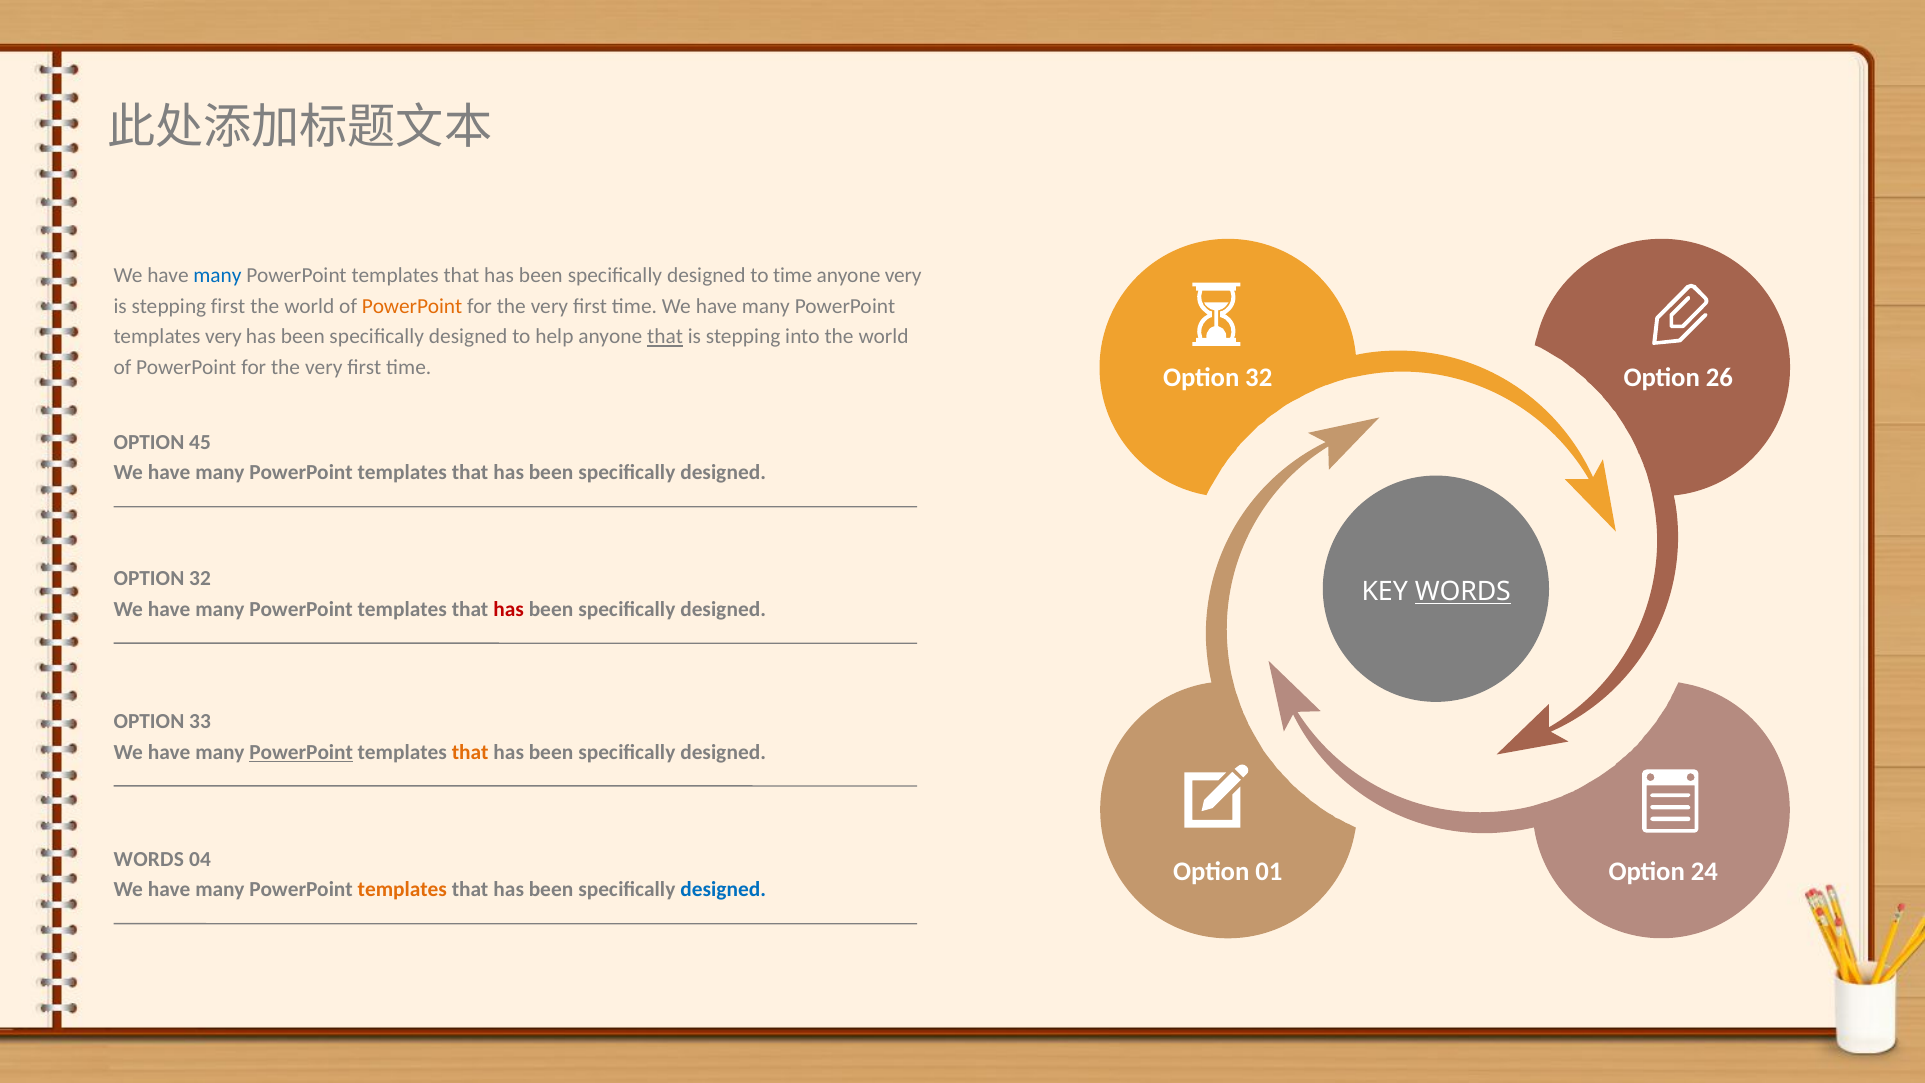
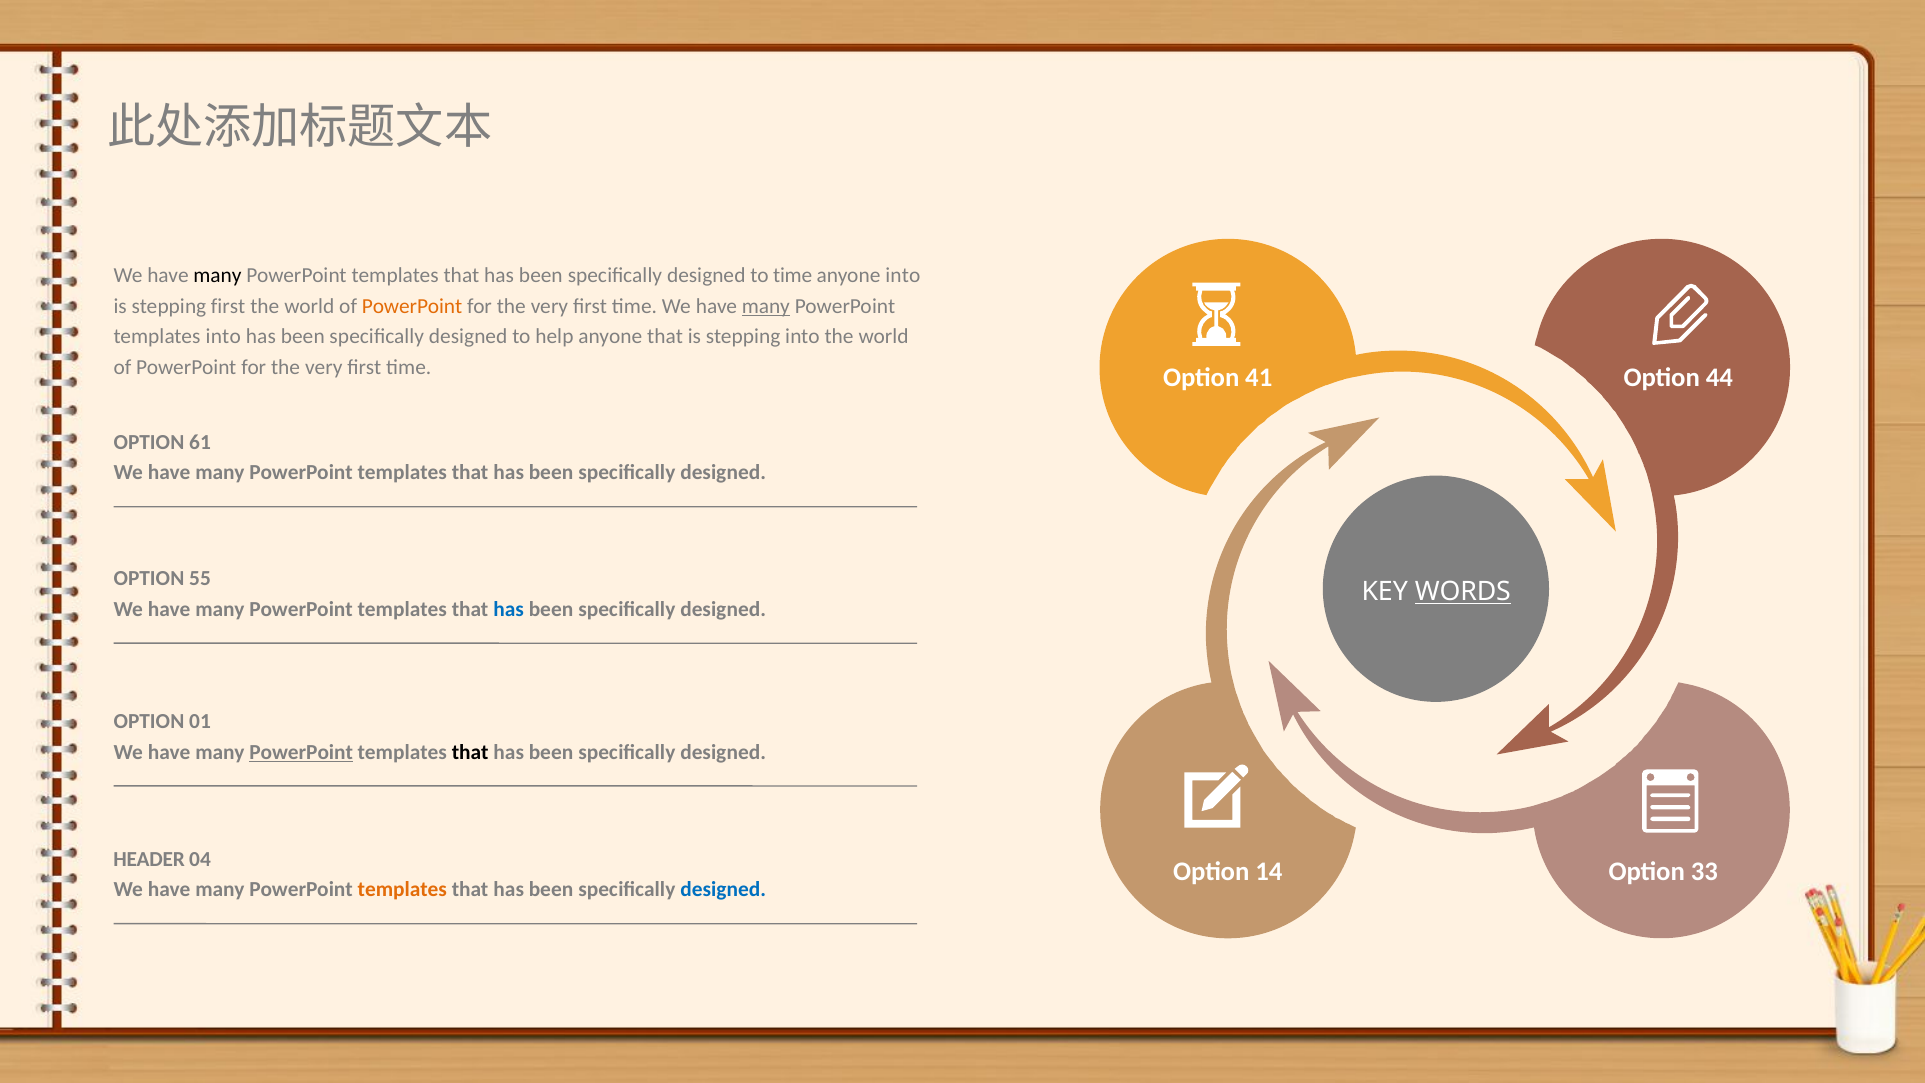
many colour: blue -> black (217, 275)
anyone very: very -> into (903, 275)
many underline: none -> present (766, 306)
templates very: very -> into (223, 337)
that underline: present -> none (665, 337)
32: 32 -> 41 (1259, 377)
26: 26 -> 44 (1719, 377)
45: 45 -> 61 (200, 442)
32: 32 -> 55 (200, 578)
has colour: red -> blue (509, 609)
33: 33 -> 01 (200, 721)
that colour: orange -> black (470, 752)
WORDS: WORDS -> HEADER (149, 859)
01: 01 -> 14 (1269, 872)
24: 24 -> 33 (1704, 872)
